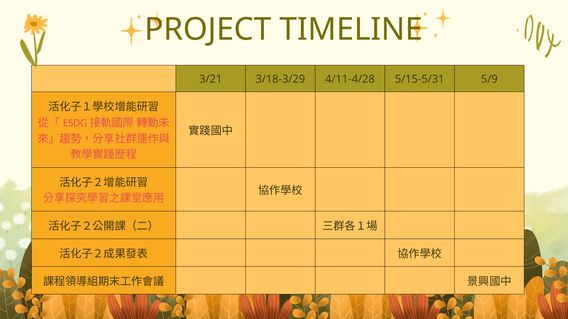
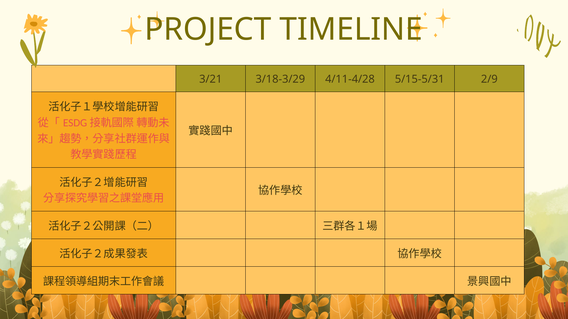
5/9: 5/9 -> 2/9 (489, 79)
